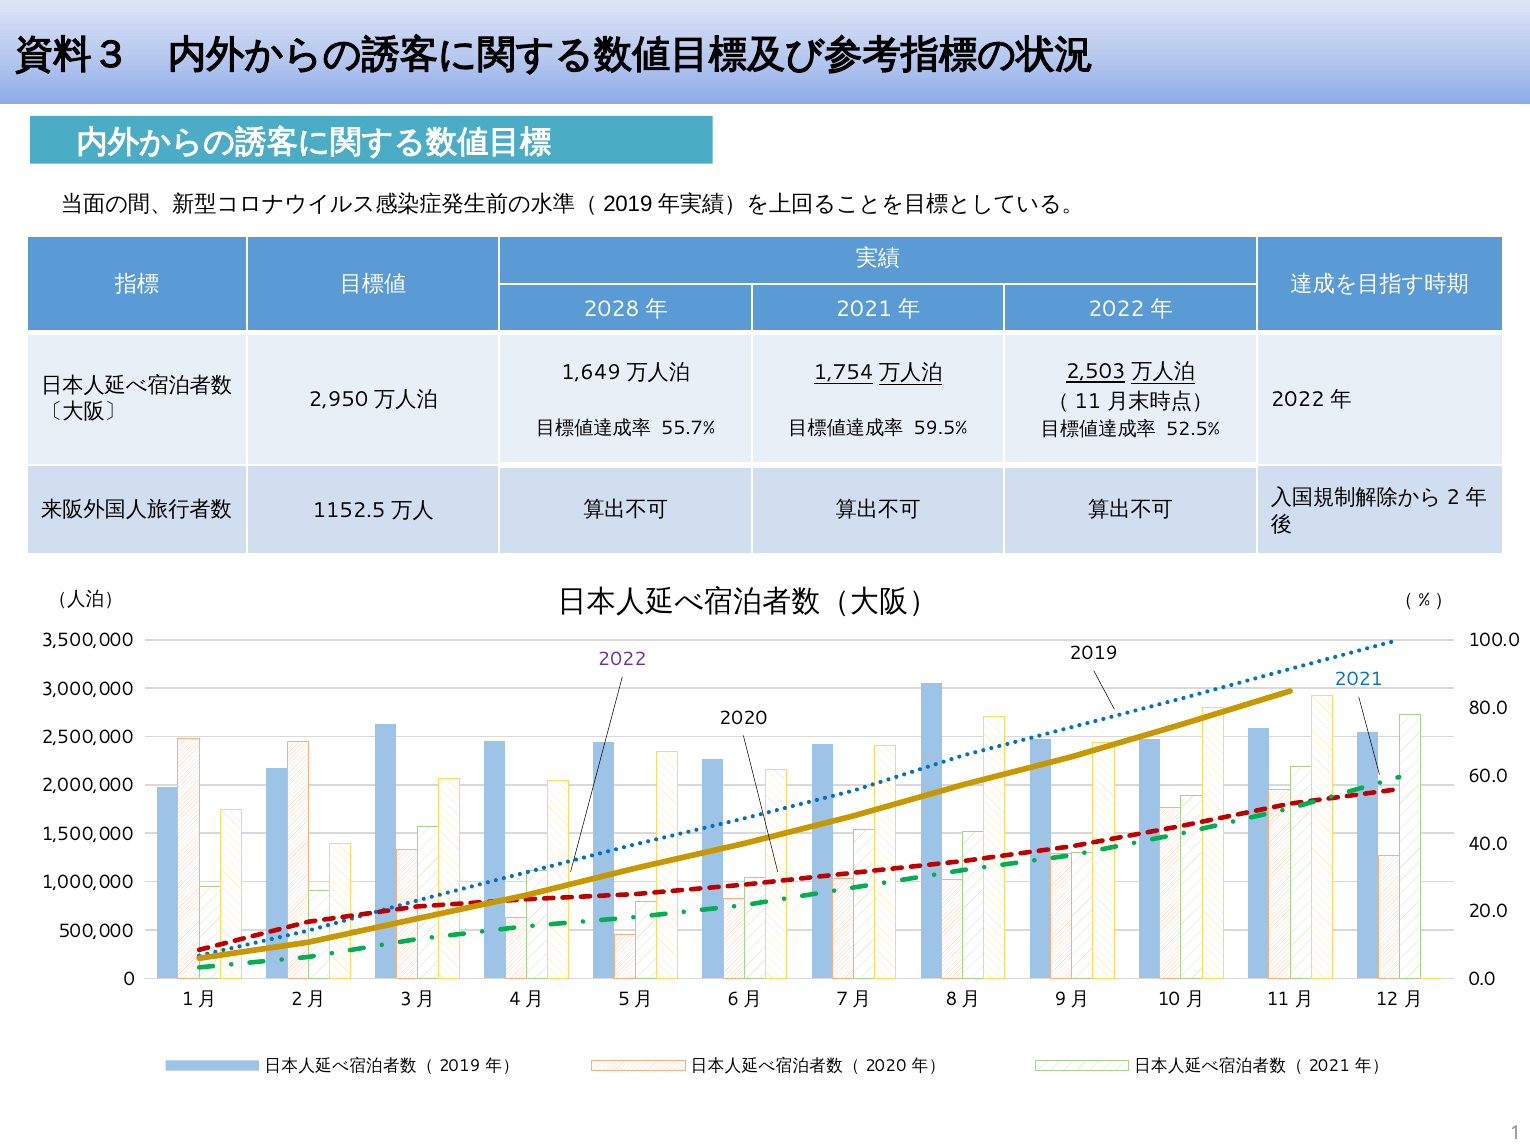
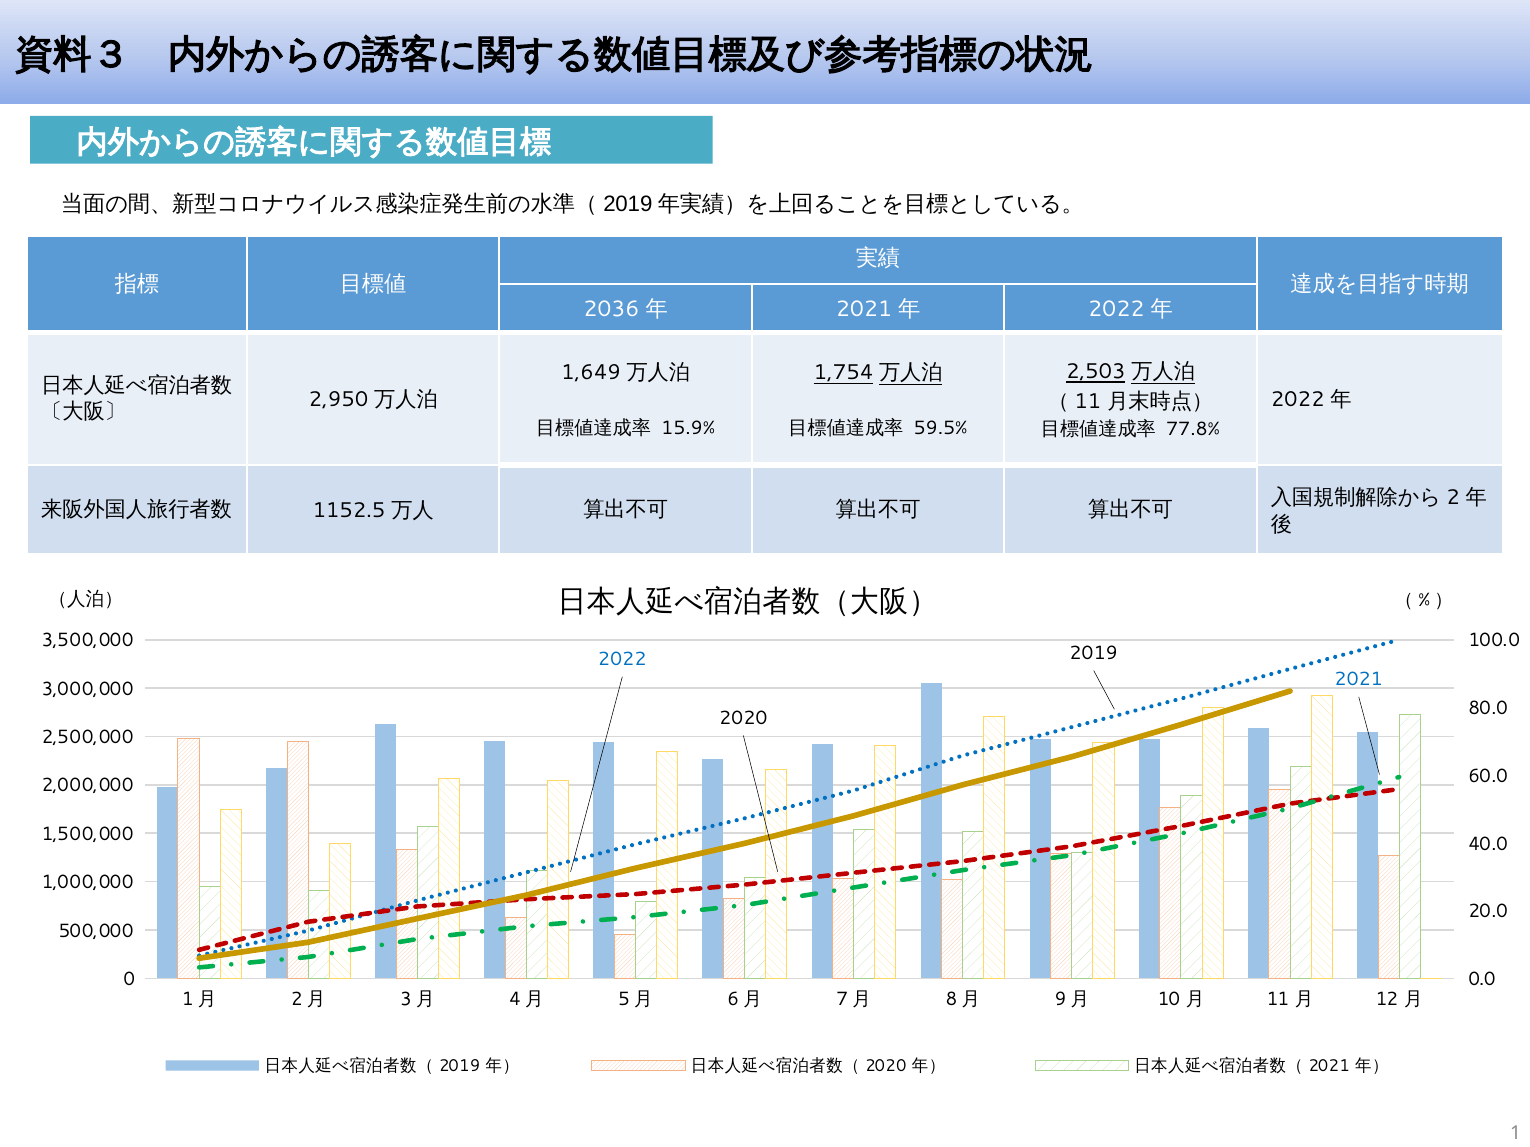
2028: 2028 -> 2036 (611, 310)
55.7%: 55.7% -> 15.9% (688, 428)
52.5%: 52.5% -> 77.8% (1193, 430)
2022 colour: purple -> blue (622, 659)
